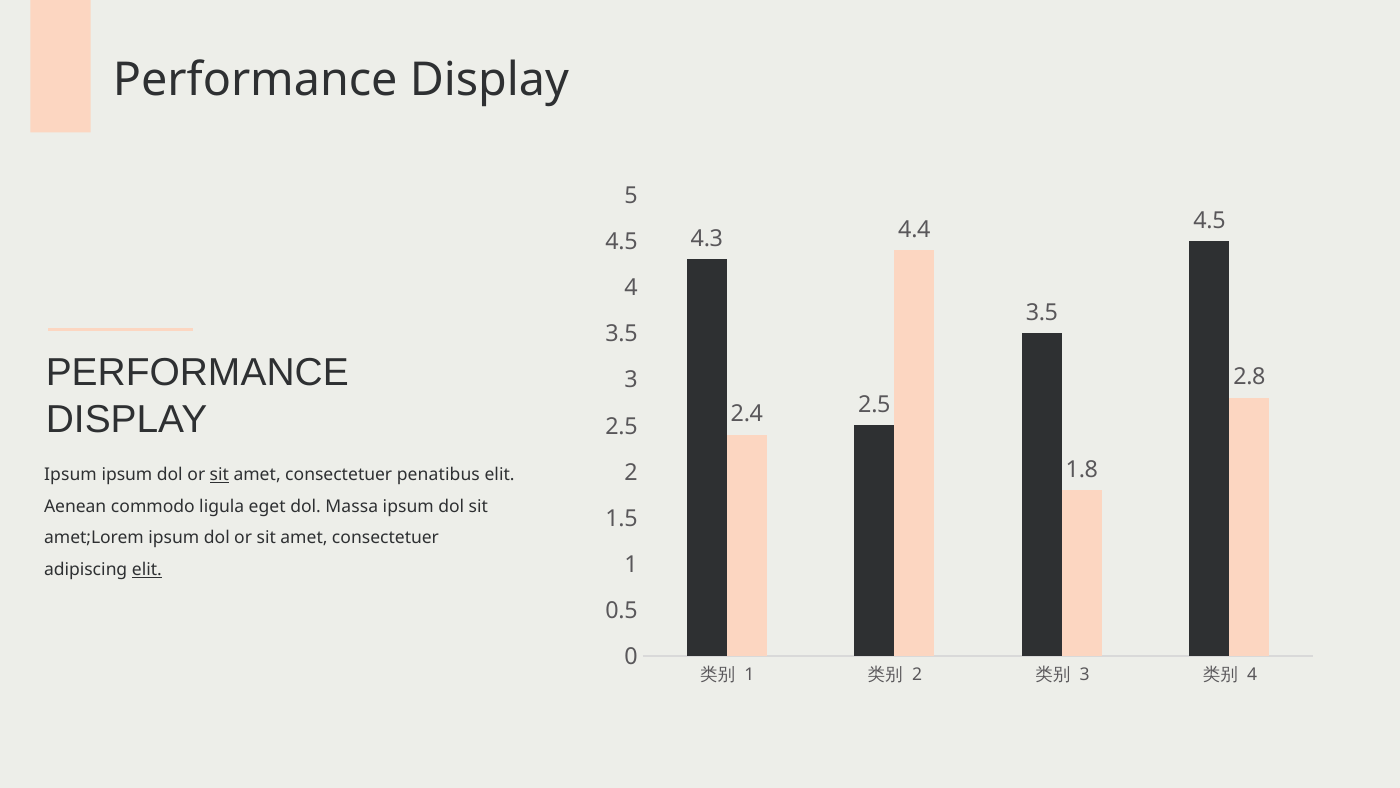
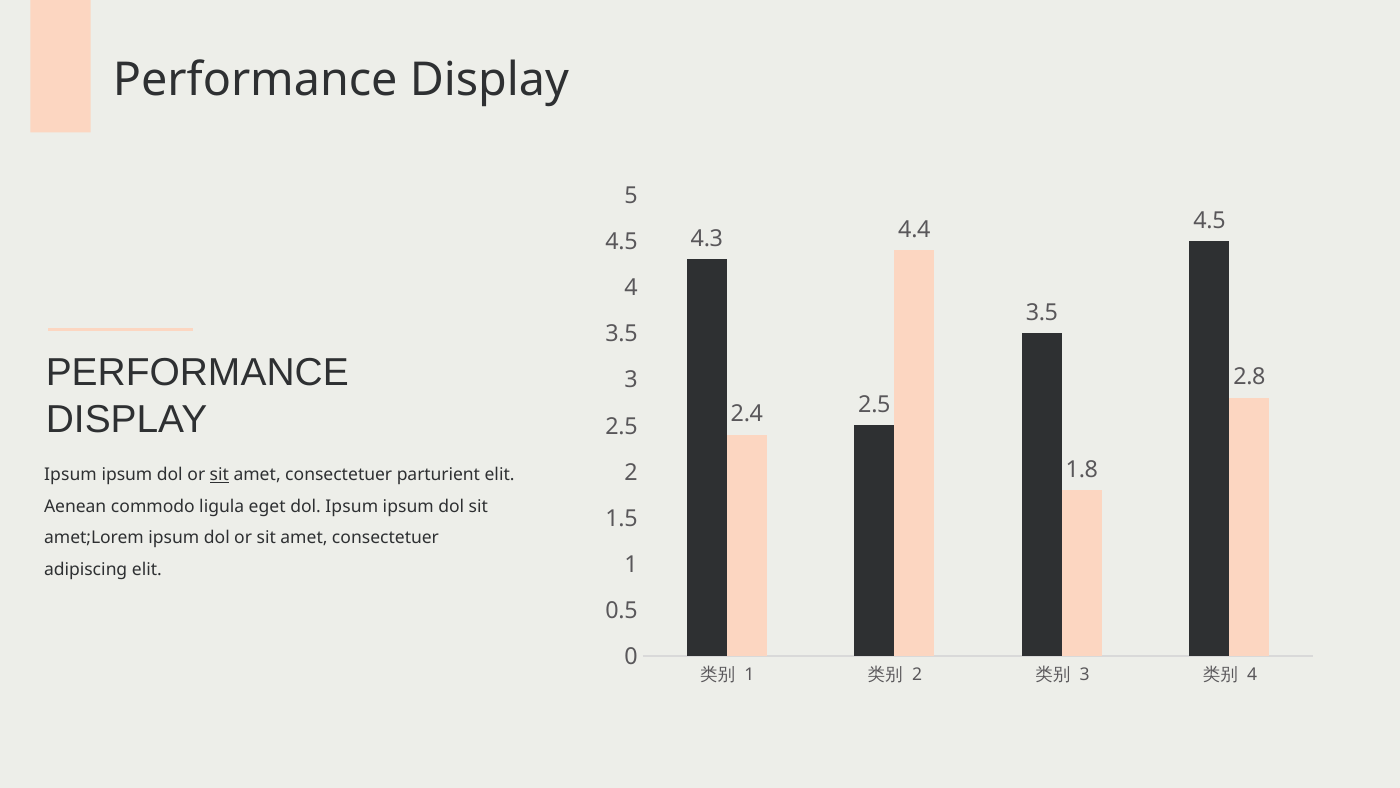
penatibus: penatibus -> parturient (438, 475)
dol Massa: Massa -> Ipsum (352, 506)
elit underline: present -> none (147, 569)
